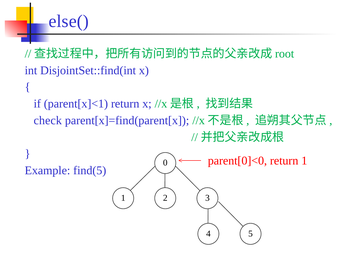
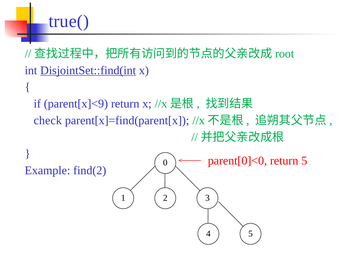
else(: else( -> true( (69, 21)
DisjointSet::find(int underline: none -> present (88, 70)
parent[x]<1: parent[x]<1 -> parent[x]<9 (76, 104)
return 1: 1 -> 5 (304, 160)
find(5: find(5 -> find(2 (90, 170)
